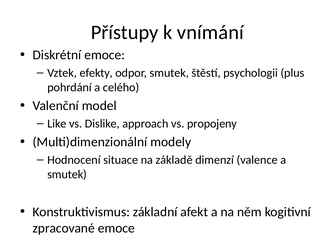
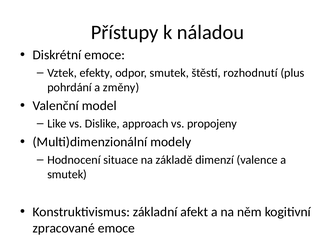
vnímání: vnímání -> náladou (210, 32)
psychologii: psychologii -> rozhodnutí (251, 73)
celého: celého -> změny (121, 87)
